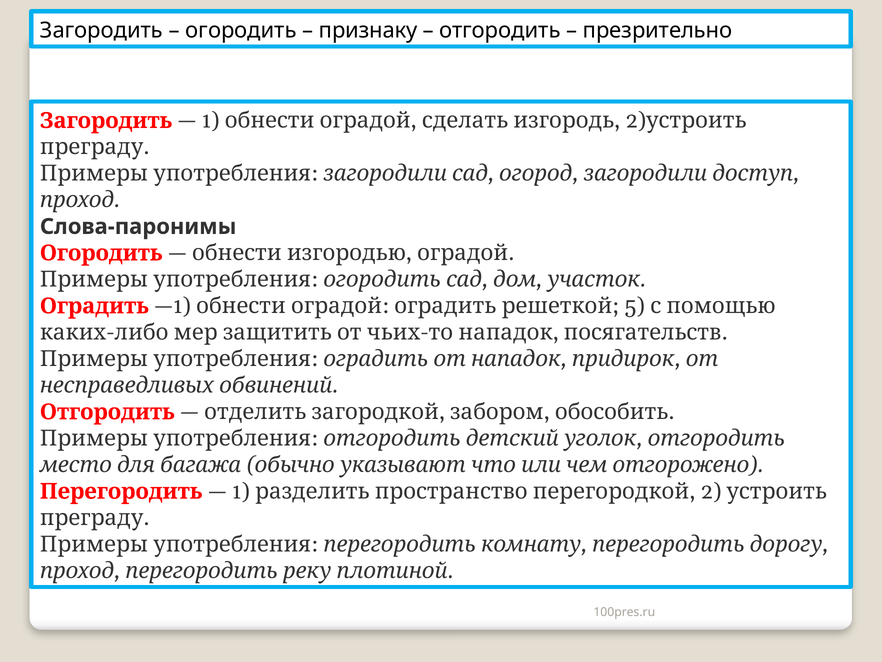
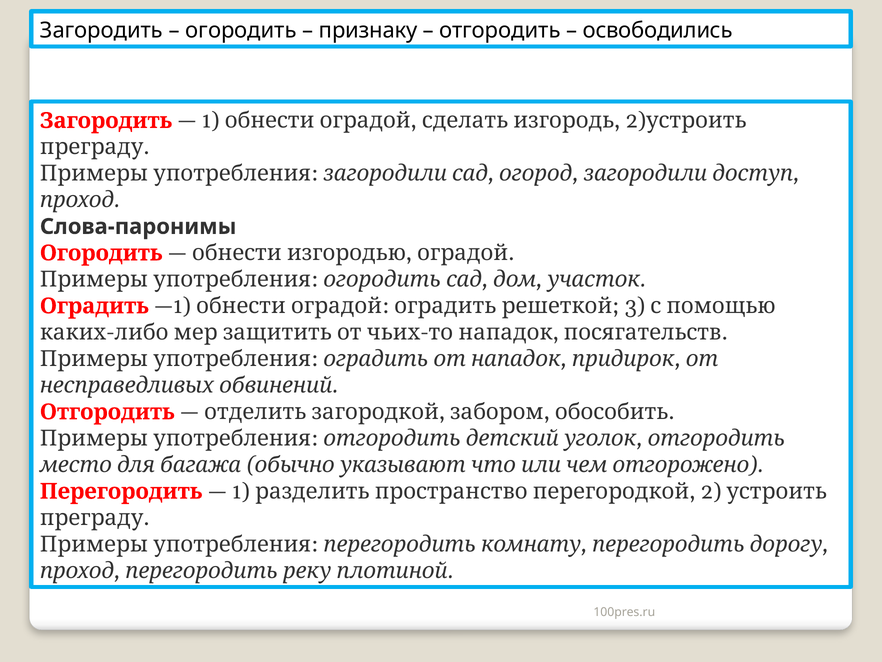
презрительно: презрительно -> освободились (658, 30)
5: 5 -> 3 (635, 306)
